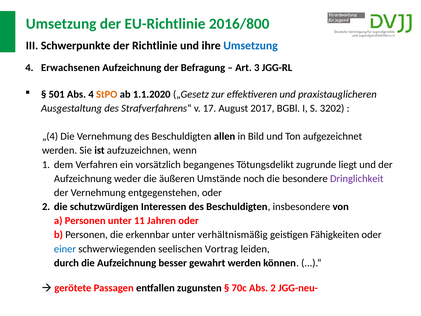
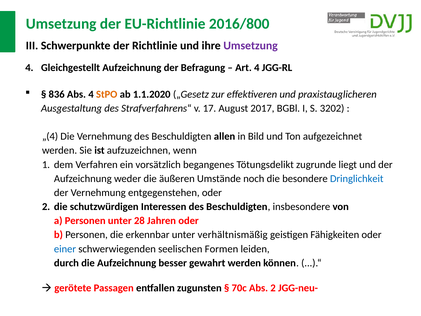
Umsetzung colour: blue -> purple (251, 46)
Erwachsenen: Erwachsenen -> Gleichgestellt (71, 68)
Art 3: 3 -> 4 (257, 68)
501: 501 -> 836 (57, 94)
Dringlichkeit colour: purple -> blue (357, 178)
11: 11 -> 28 (139, 221)
Vortrag: Vortrag -> Formen (222, 249)
